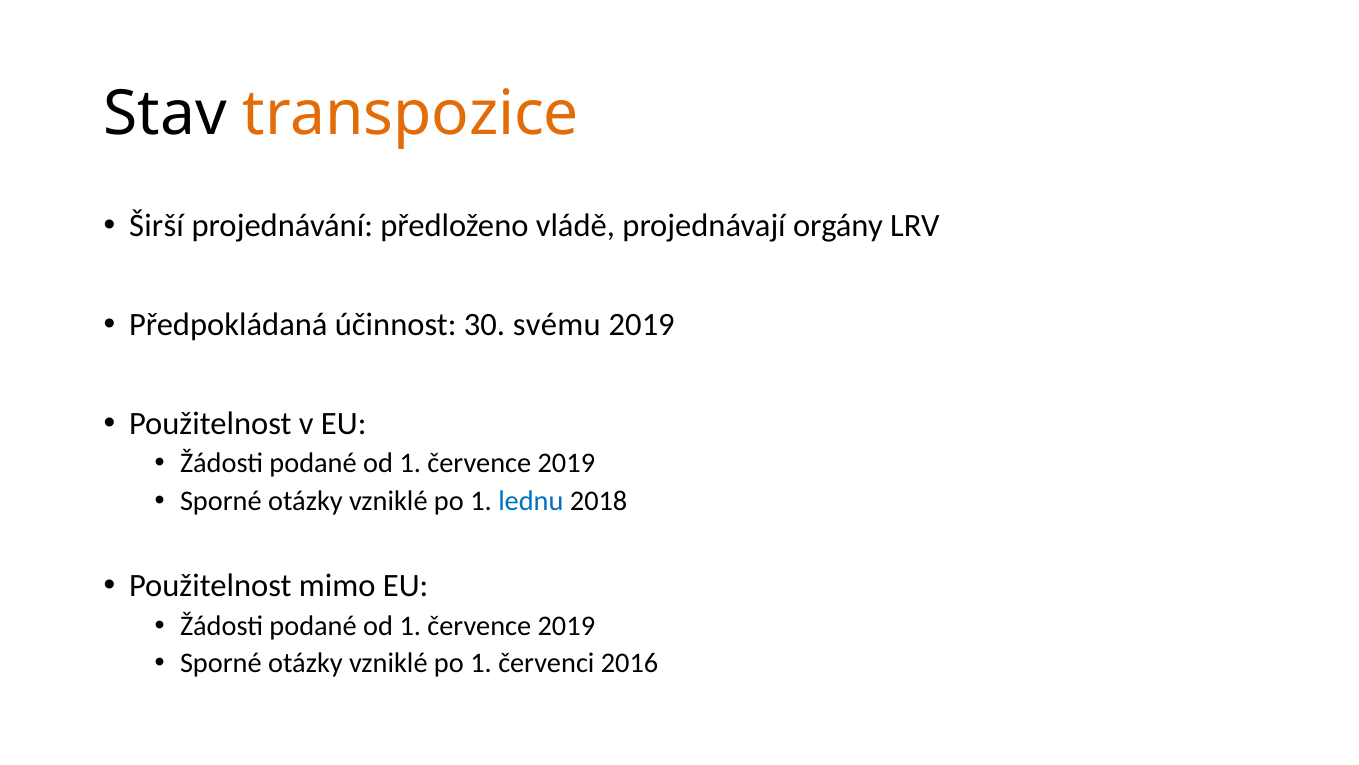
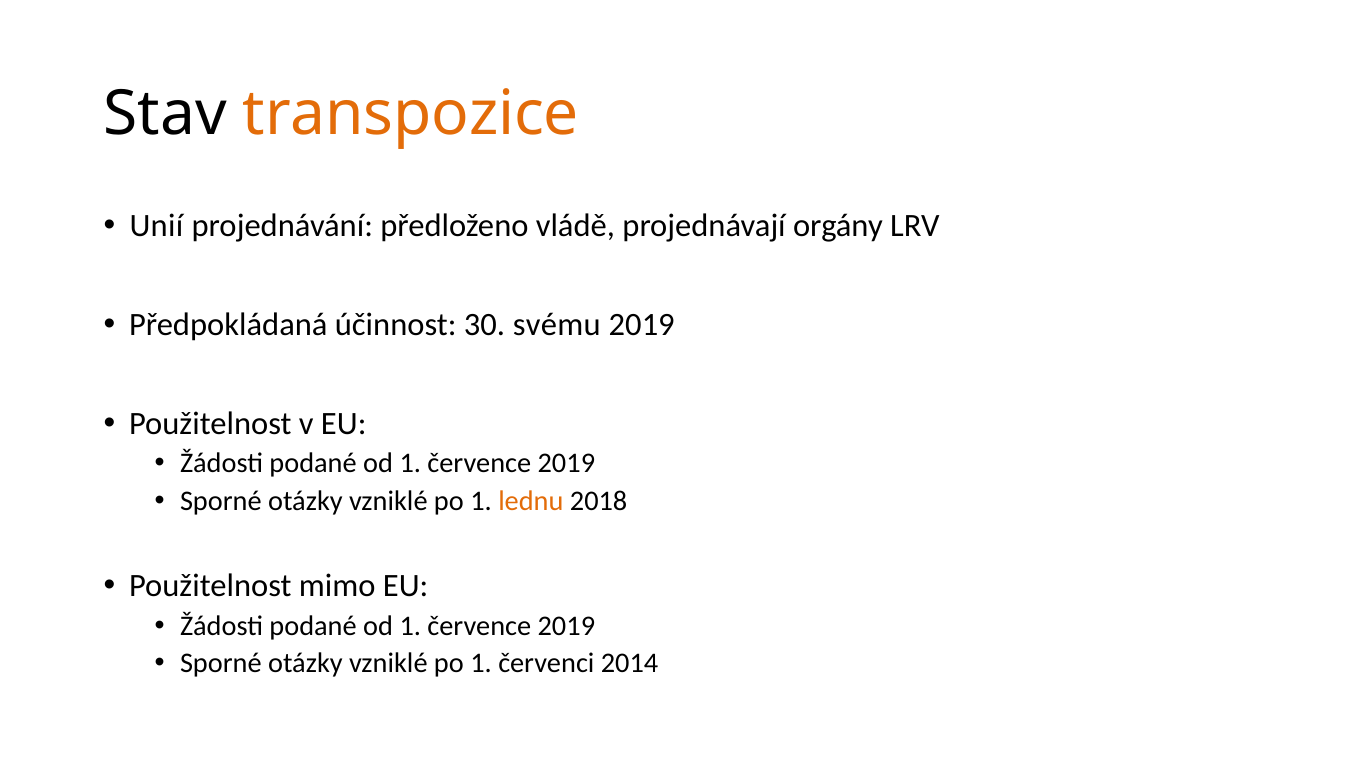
Širší: Širší -> Unií (156, 226)
lednu colour: blue -> orange (531, 501)
2016: 2016 -> 2014 (630, 663)
